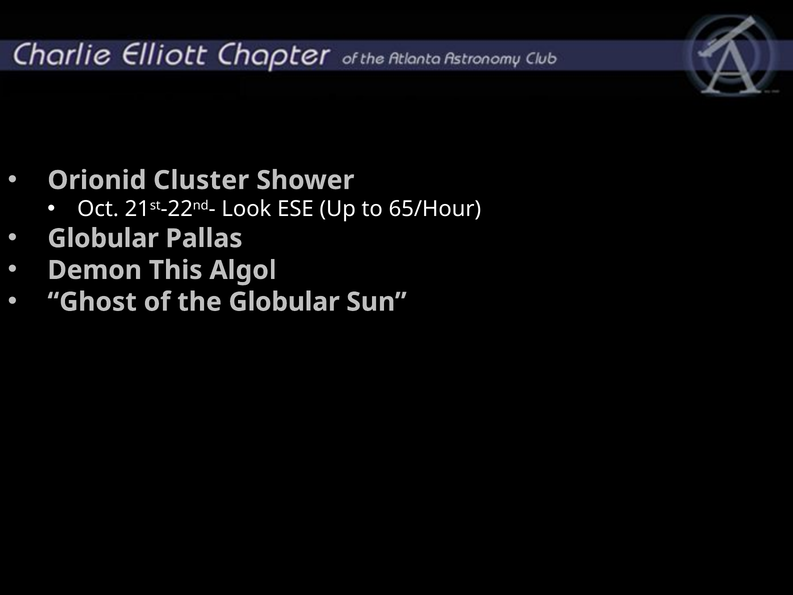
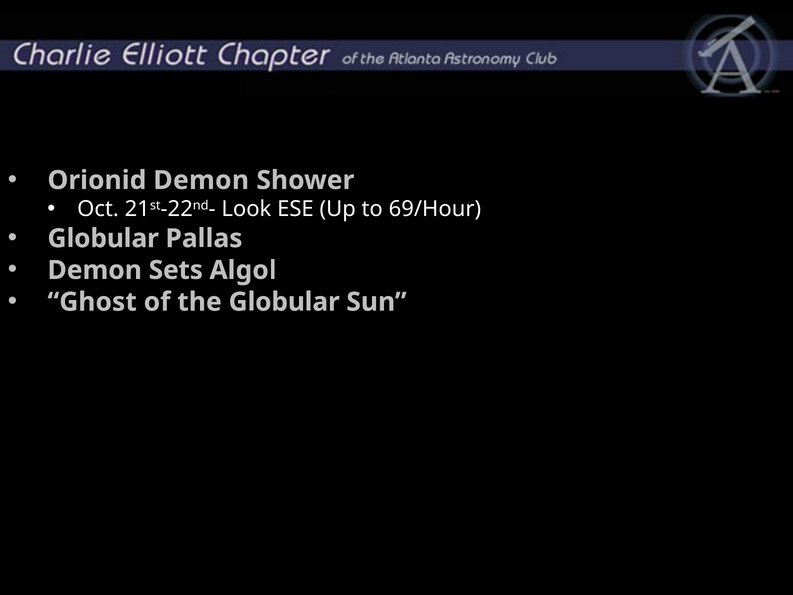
Orionid Cluster: Cluster -> Demon (201, 180)
65/Hour: 65/Hour -> 69/Hour (435, 209)
Demon This: This -> Sets (176, 270)
